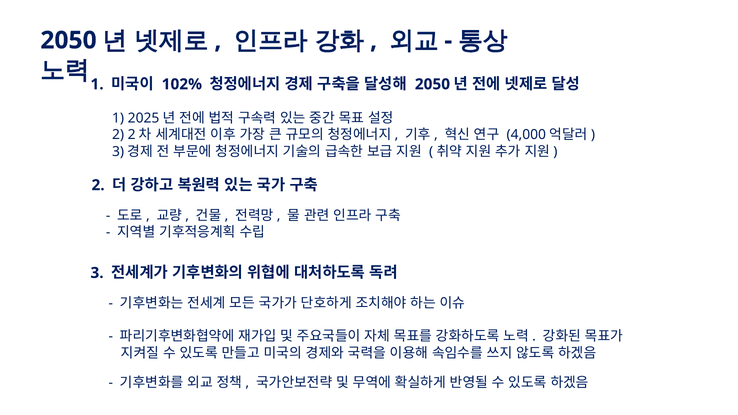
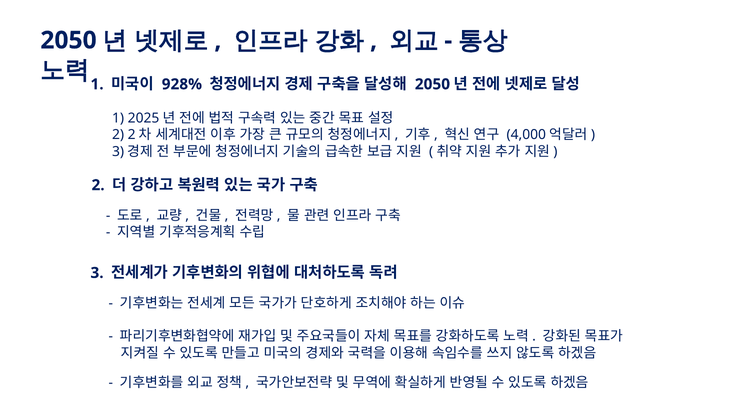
102%: 102% -> 928% (182, 84)
